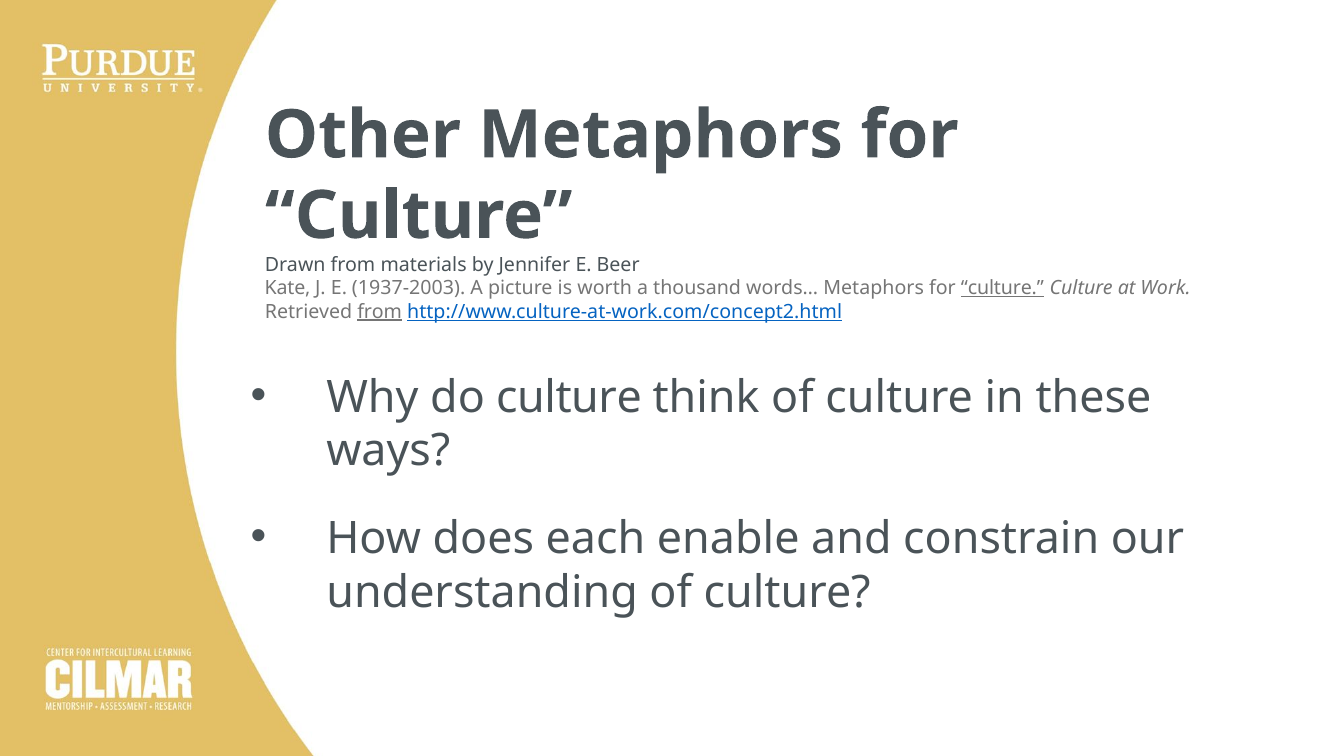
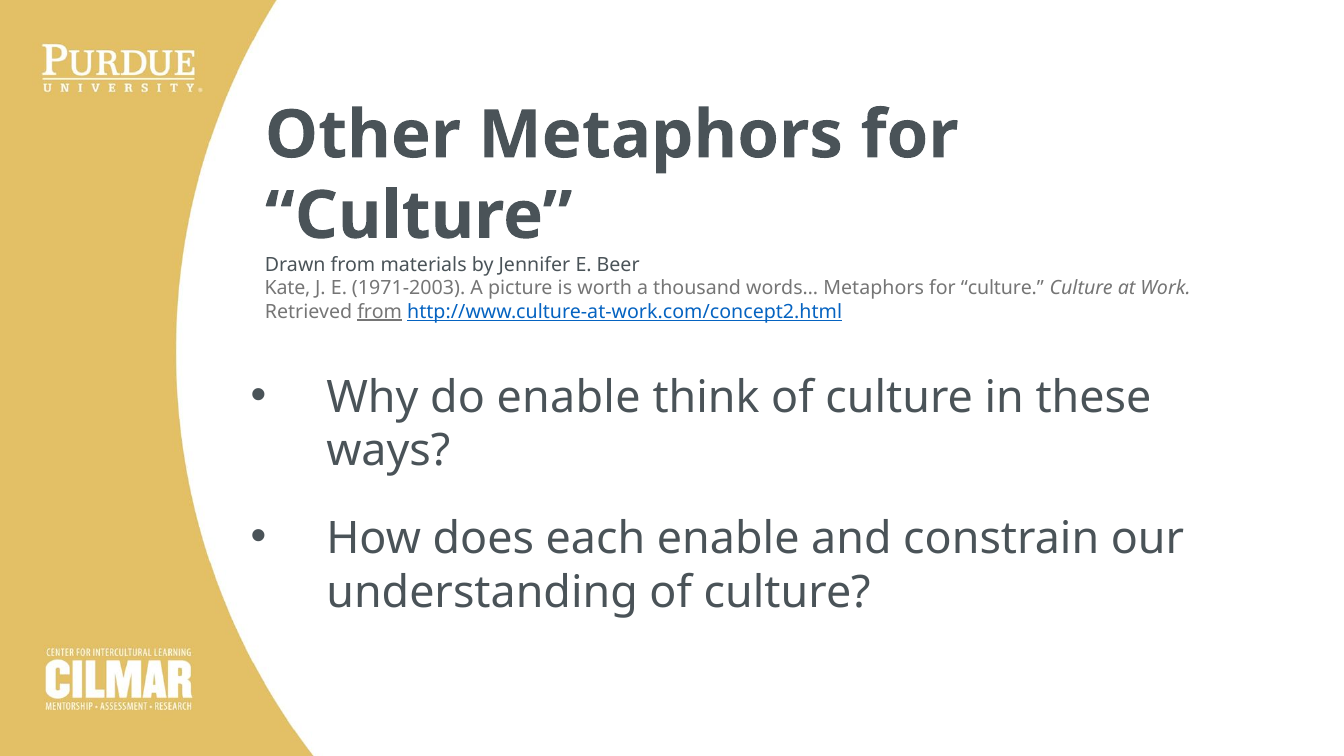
1937-2003: 1937-2003 -> 1971-2003 (409, 288)
culture underline: present -> none (1002, 288)
do culture: culture -> enable (569, 397)
